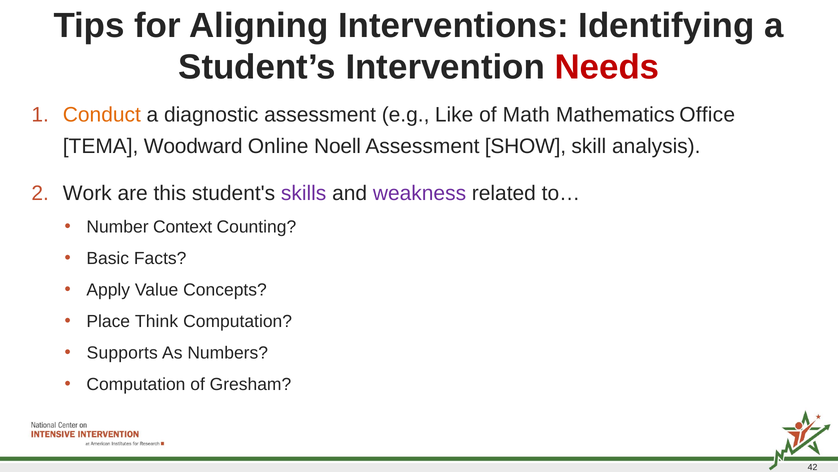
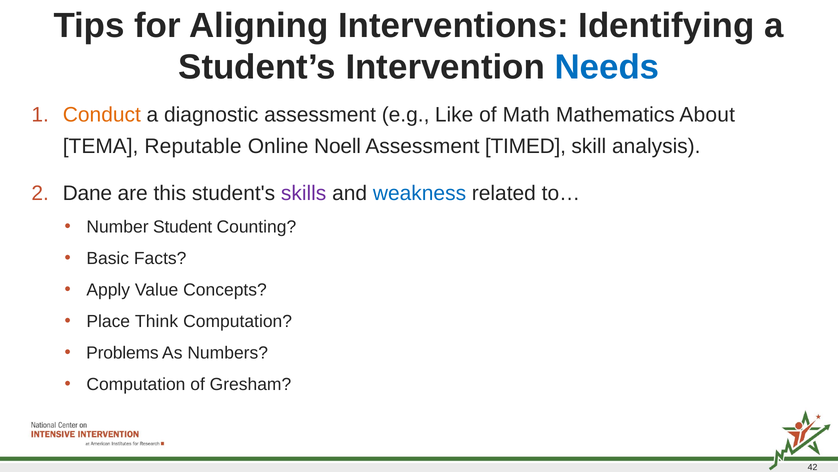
Needs colour: red -> blue (607, 67)
Office: Office -> About (707, 115)
Woodward: Woodward -> Reputable (193, 146)
SHOW: SHOW -> TIMED (525, 146)
Work: Work -> Dane (87, 193)
weakness colour: purple -> blue (420, 193)
Context: Context -> Student (183, 226)
Supports: Supports -> Problems (122, 352)
